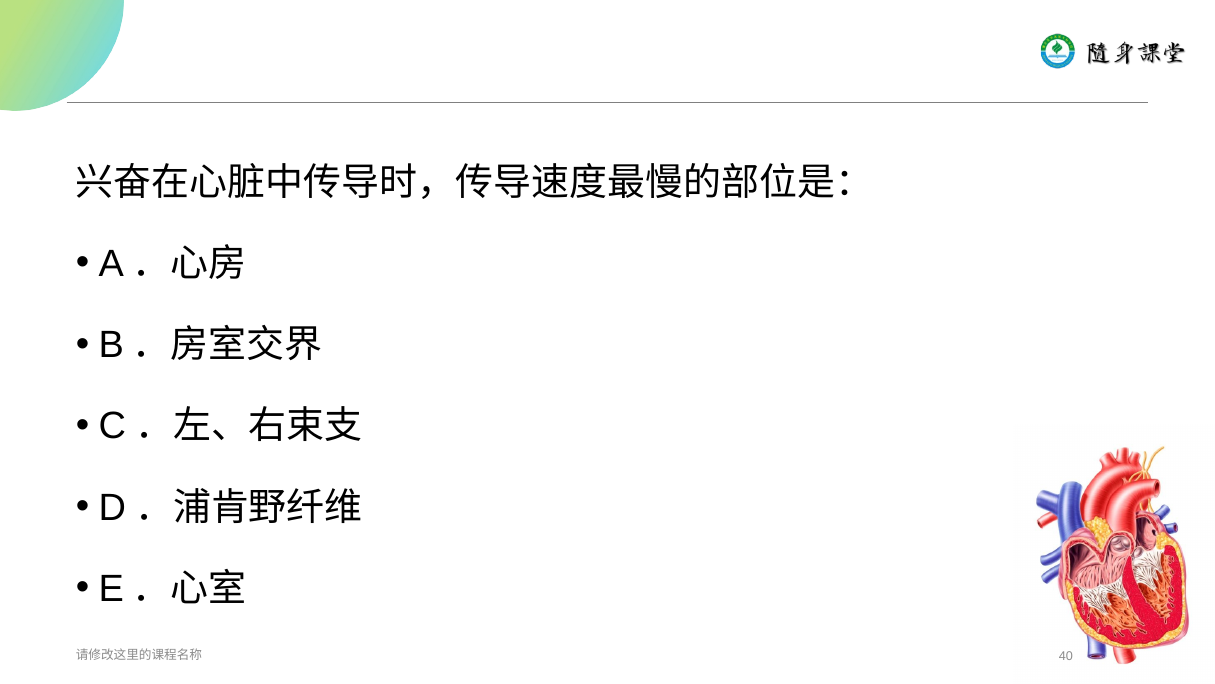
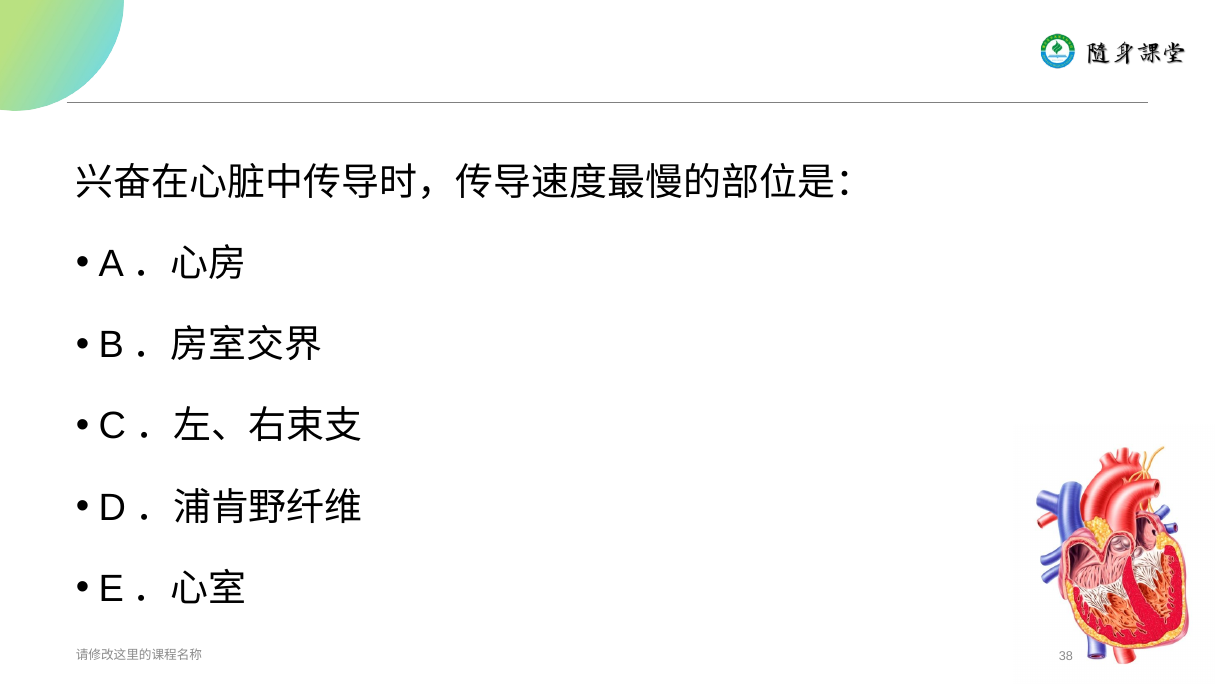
40: 40 -> 38 (1066, 656)
